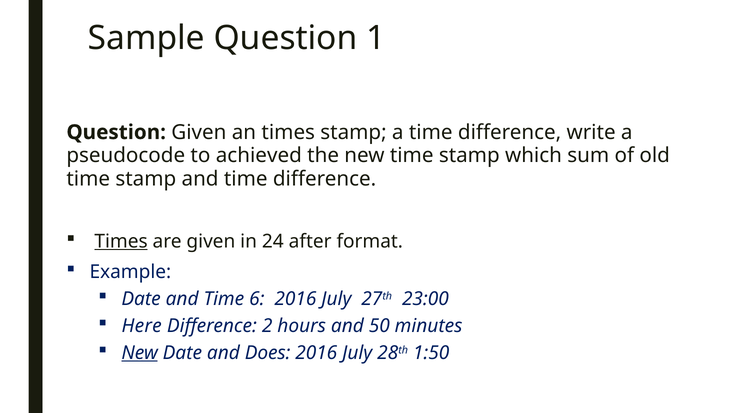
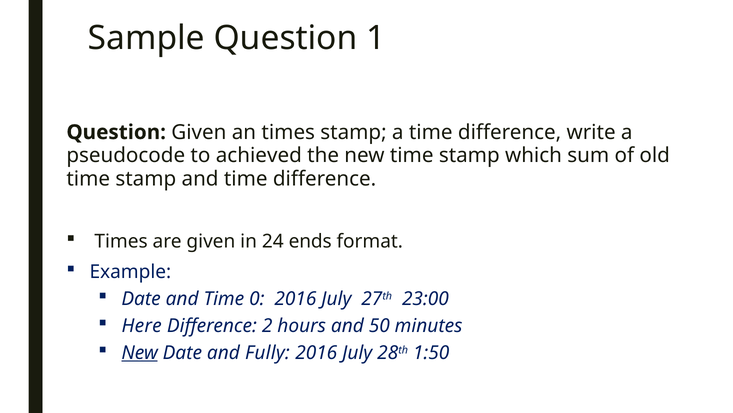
Times underline: present -> none (121, 241)
after: after -> ends (310, 241)
6: 6 -> 0 (257, 298)
Does: Does -> Fully (267, 352)
